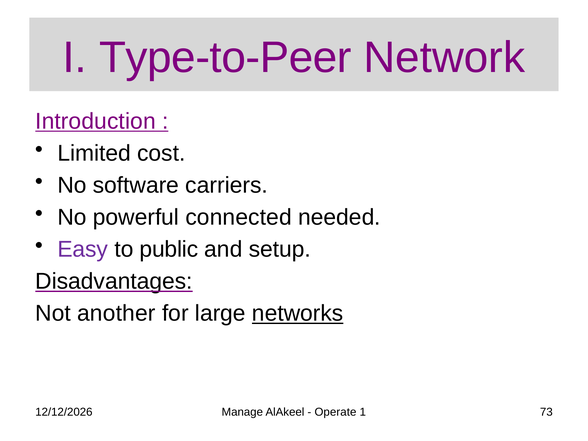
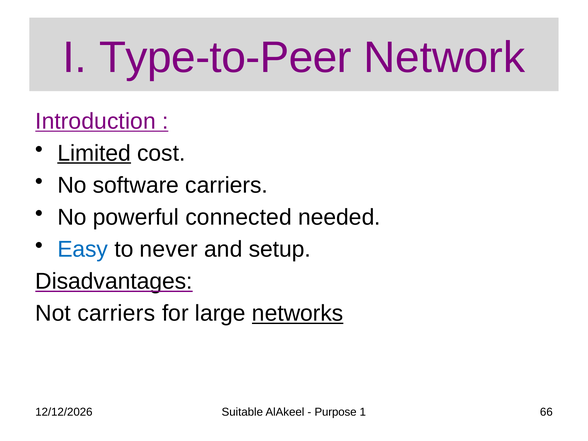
Limited underline: none -> present (94, 153)
Easy colour: purple -> blue (83, 249)
public: public -> never (169, 249)
Not another: another -> carriers (116, 313)
Manage: Manage -> Suitable (242, 412)
Operate: Operate -> Purpose (336, 412)
73: 73 -> 66 (546, 412)
